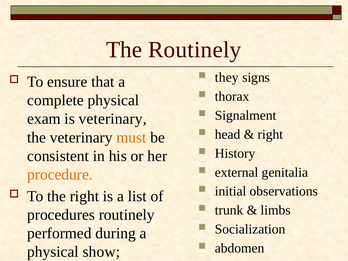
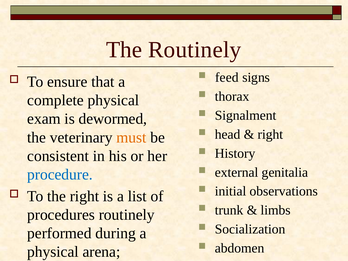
they: they -> feed (227, 78)
is veterinary: veterinary -> dewormed (113, 119)
procedure colour: orange -> blue (60, 175)
show: show -> arena (101, 252)
